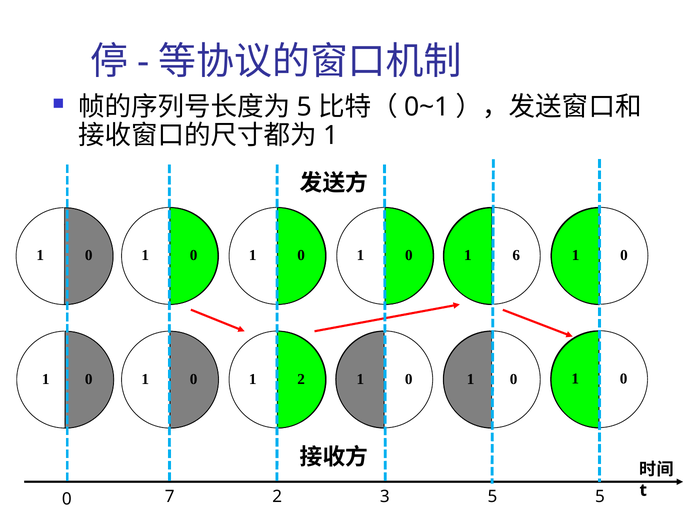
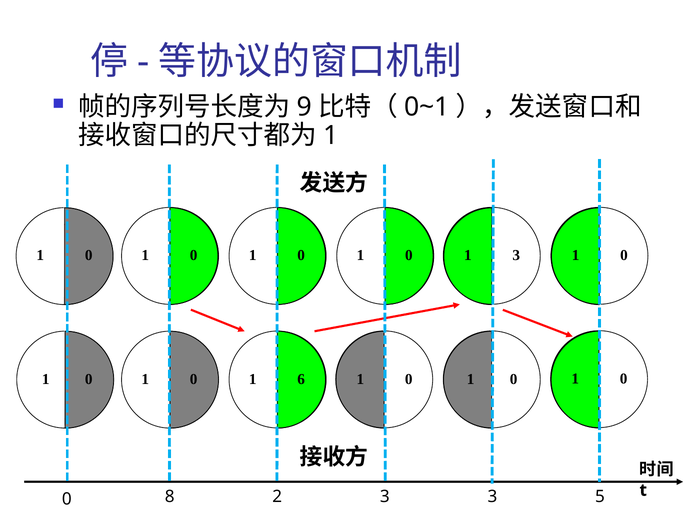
5: 5 -> 9 (304, 107)
1 6: 6 -> 3 (516, 256)
1 2: 2 -> 6 (301, 379)
7: 7 -> 8 (170, 497)
3 5: 5 -> 3 (492, 497)
